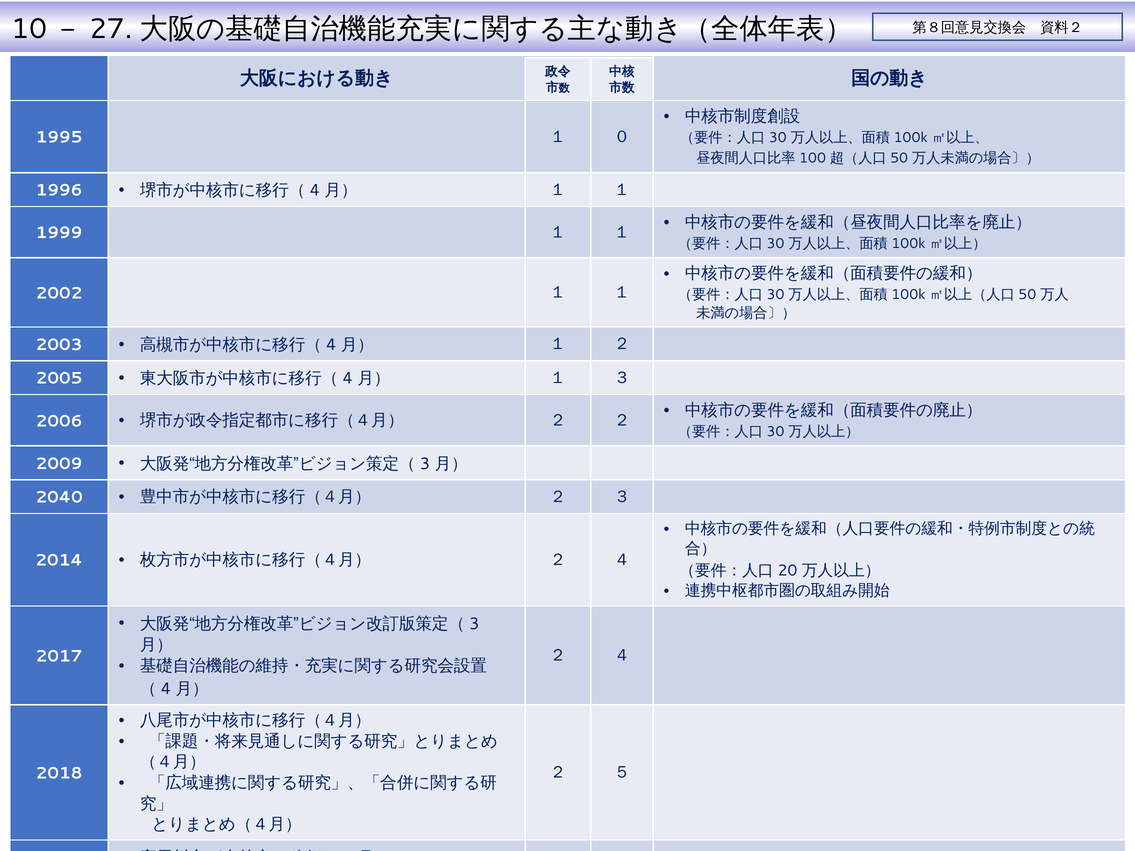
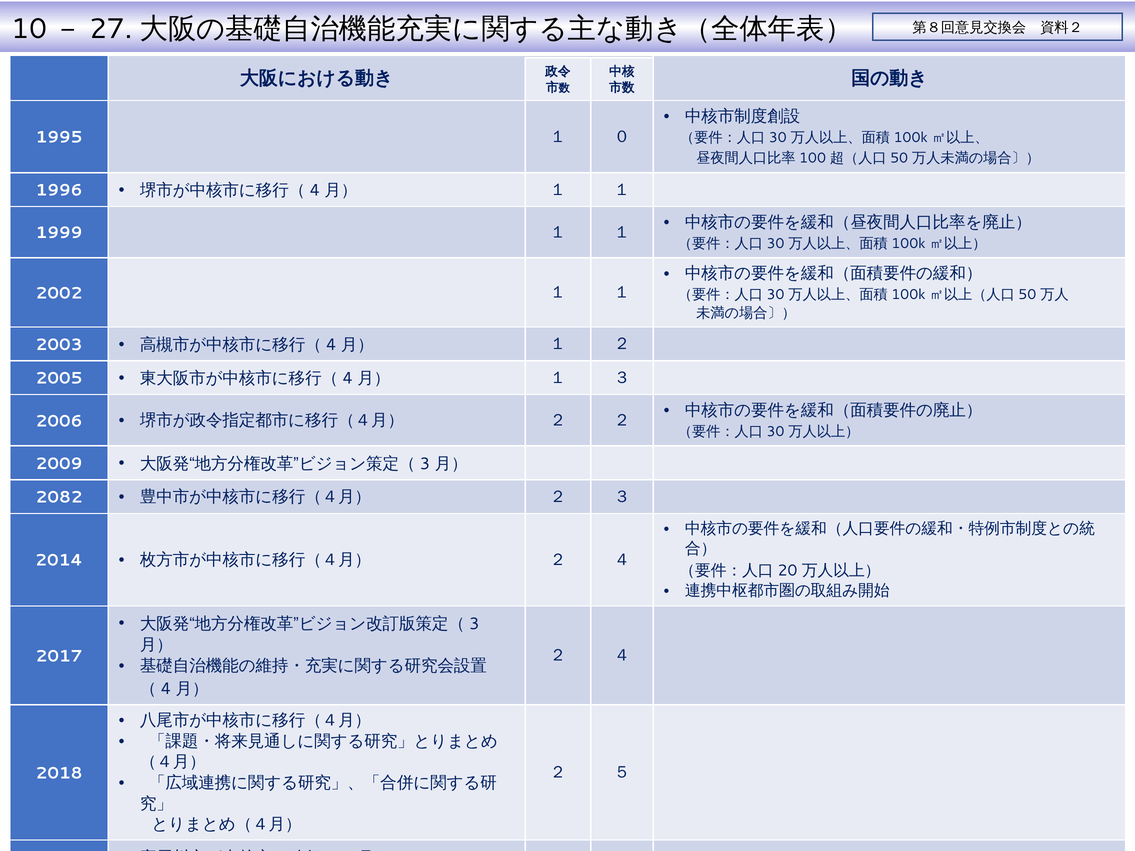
2040: 2040 -> 2082 (59, 498)
